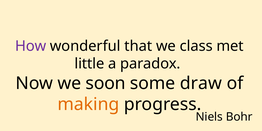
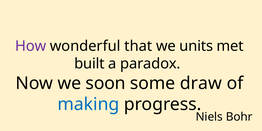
class: class -> units (196, 46)
little: little -> built (89, 64)
making colour: orange -> blue (88, 104)
